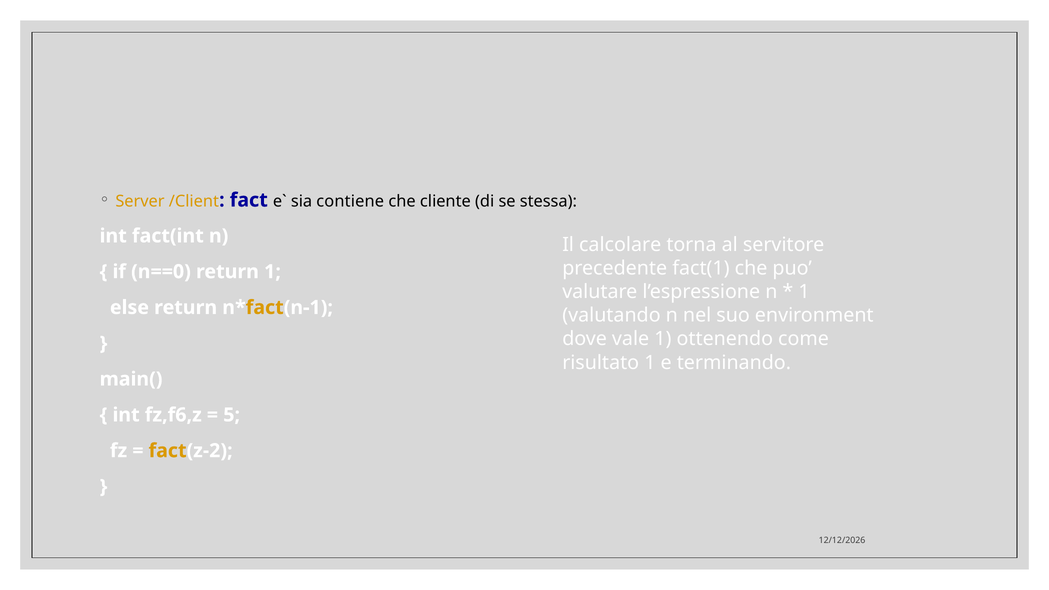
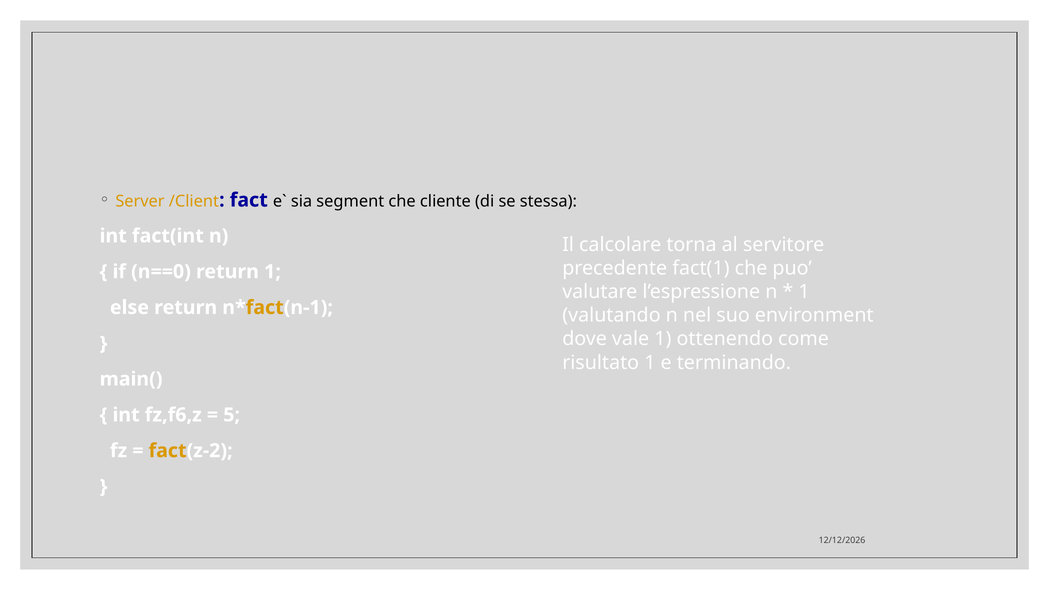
contiene: contiene -> segment (350, 201)
